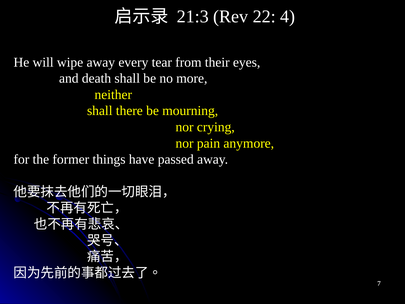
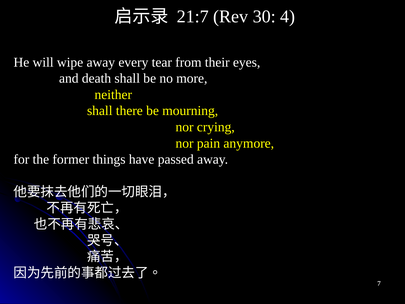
21:3: 21:3 -> 21:7 (193, 17)
22: 22 -> 30 (264, 17)
